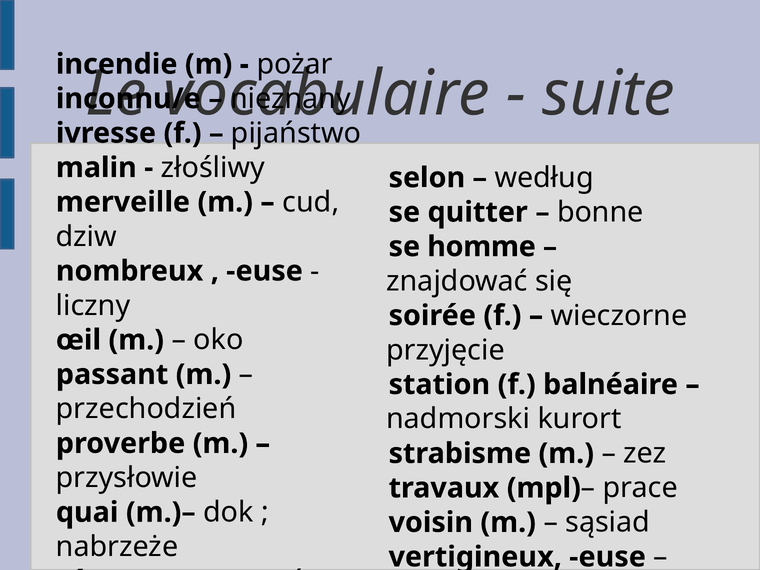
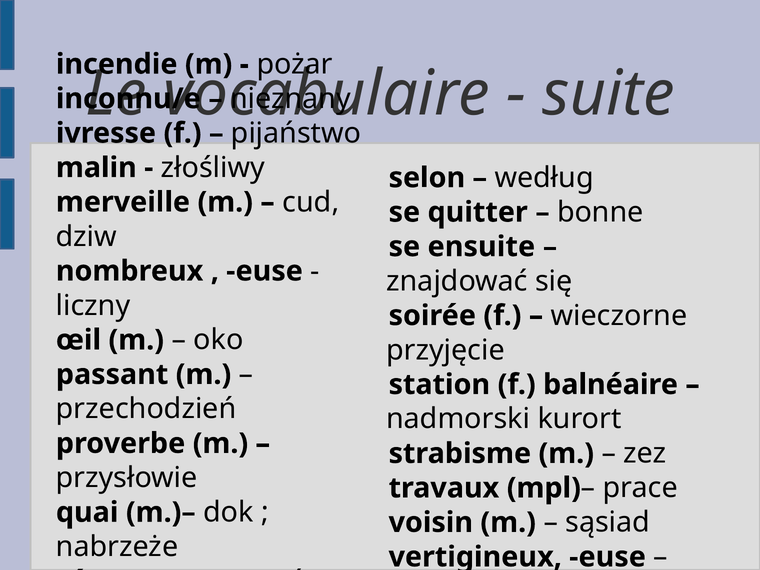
homme: homme -> ensuite (481, 247)
